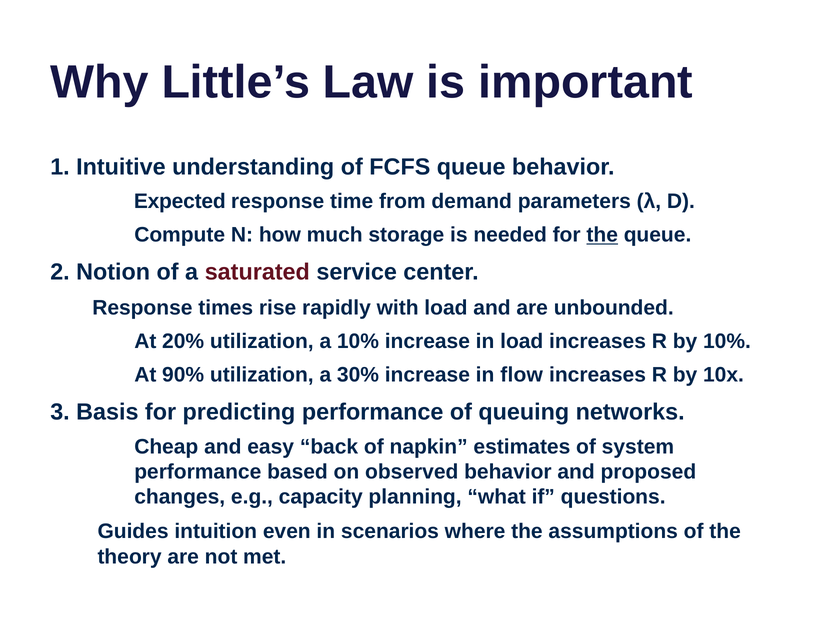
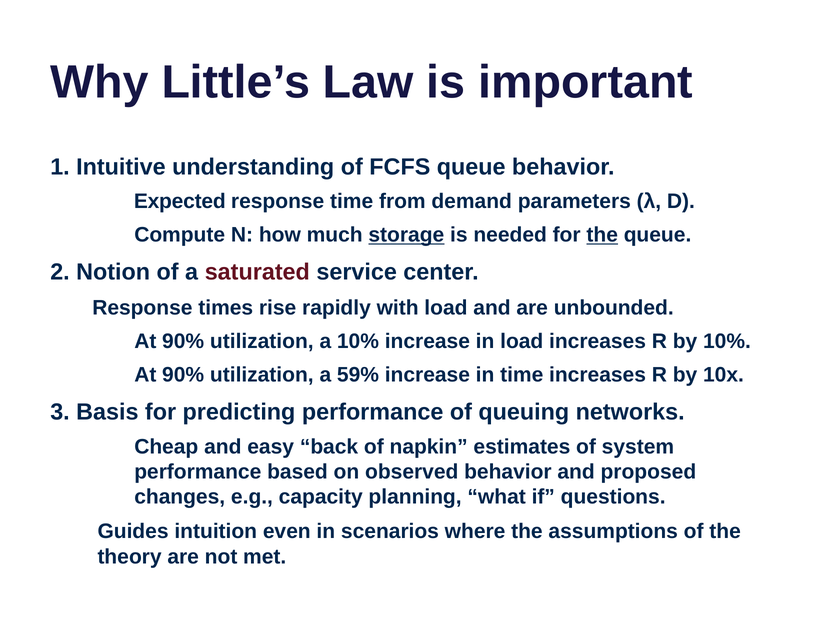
storage underline: none -> present (406, 235)
20%: 20% -> 90% (183, 341)
30%: 30% -> 59% (358, 375)
in flow: flow -> time (522, 375)
